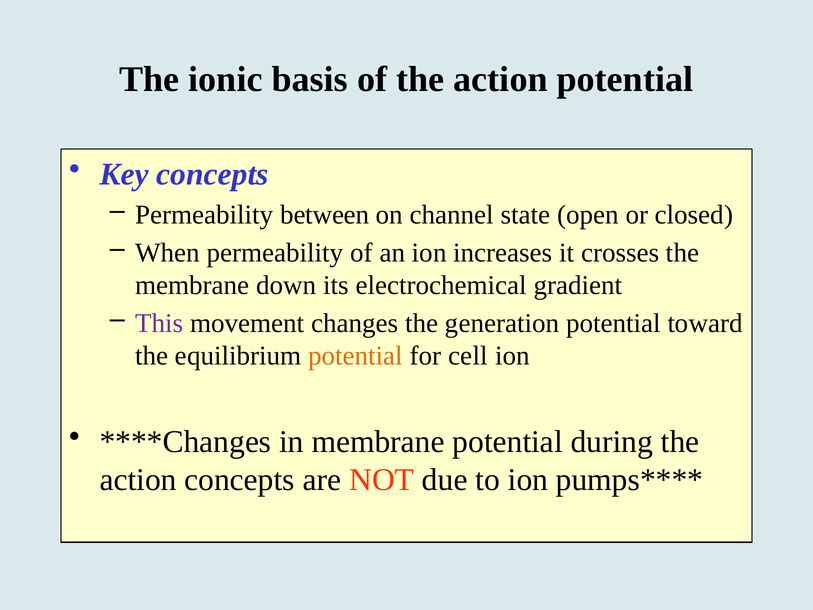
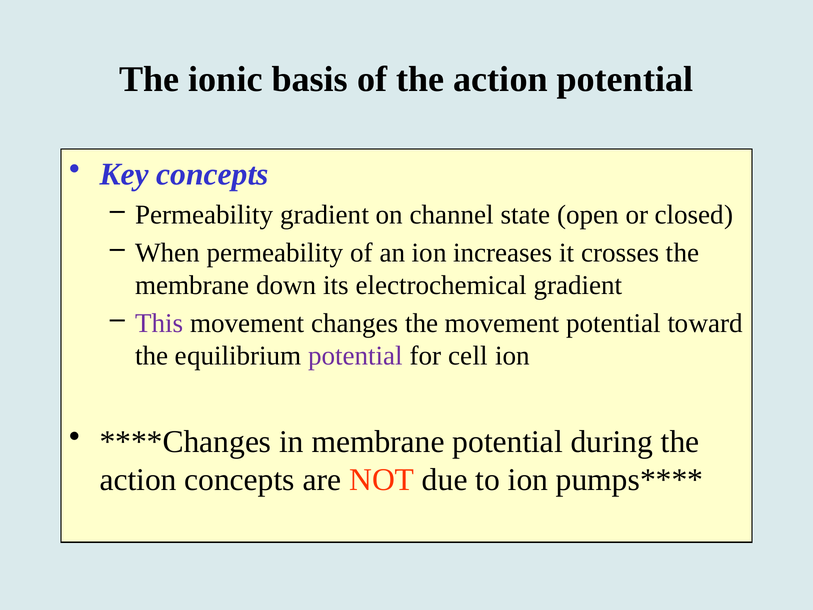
Permeability between: between -> gradient (325, 215)
the generation: generation -> movement (502, 323)
potential colour: orange -> purple (355, 356)
